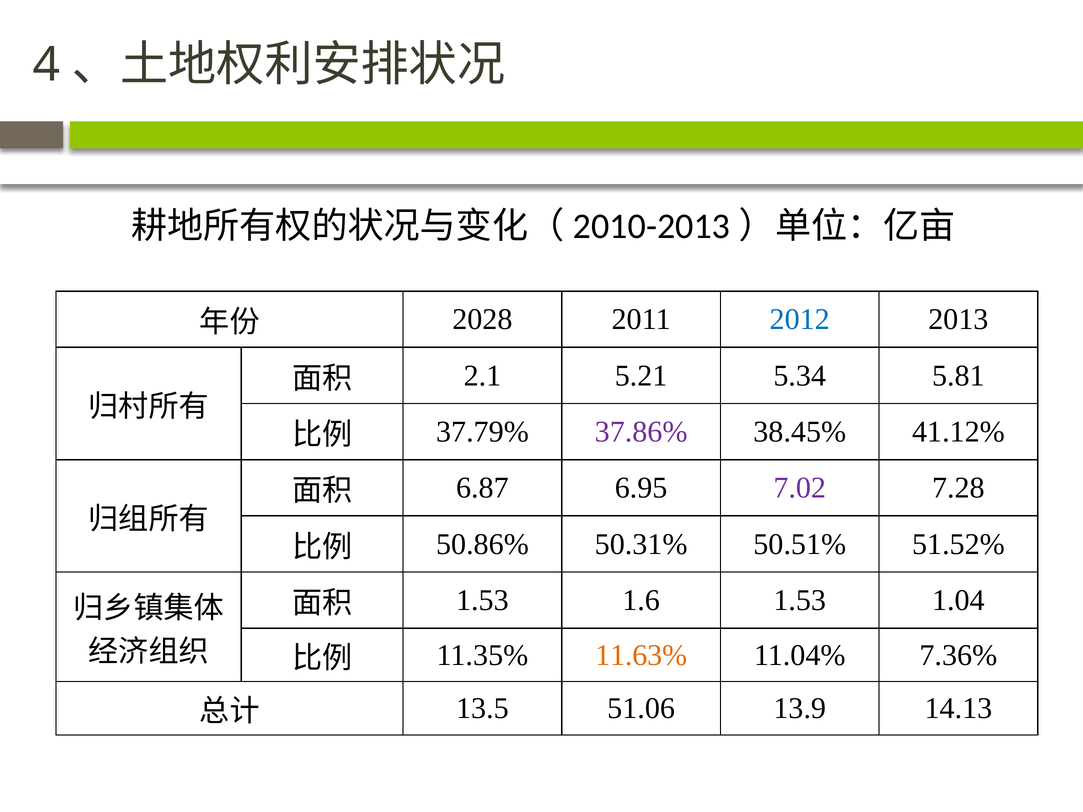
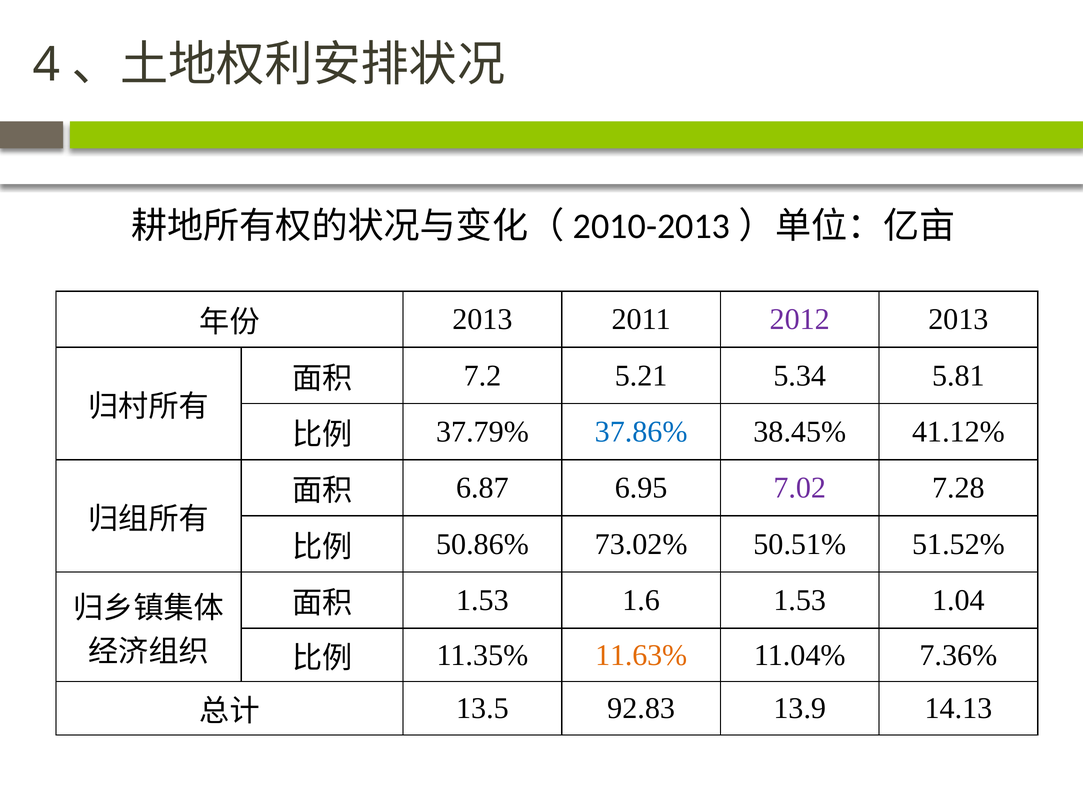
2028: 2028 -> 2013 (482, 320)
2012 colour: blue -> purple (800, 320)
2.1: 2.1 -> 7.2 (482, 376)
37.86% colour: purple -> blue (641, 432)
50.31%: 50.31% -> 73.02% (641, 544)
51.06: 51.06 -> 92.83 (641, 709)
